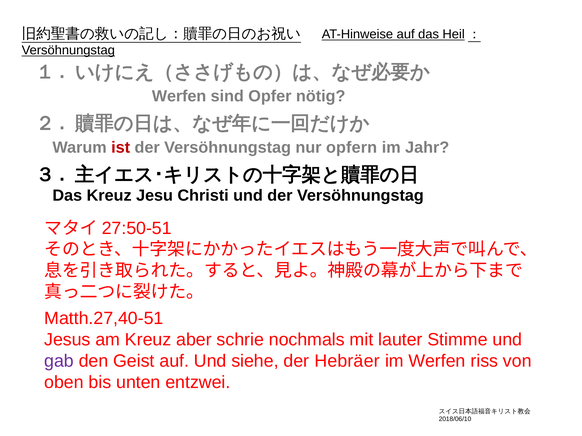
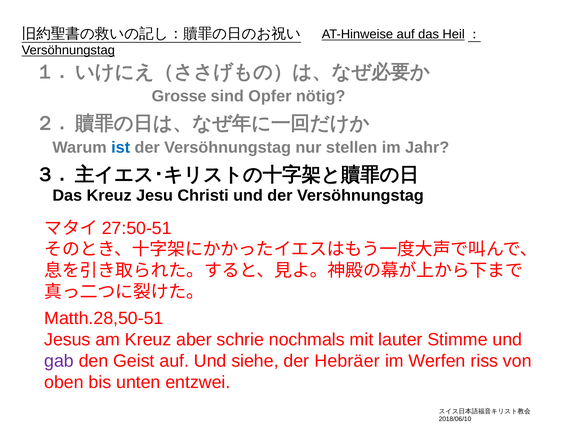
Werfen: Werfen -> Grosse (179, 96)
ist colour: red -> blue (121, 148)
opfern: opfern -> stellen (352, 148)
Matth.27,40-51: Matth.27,40-51 -> Matth.28,50-51 (104, 319)
